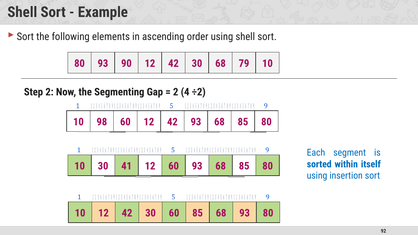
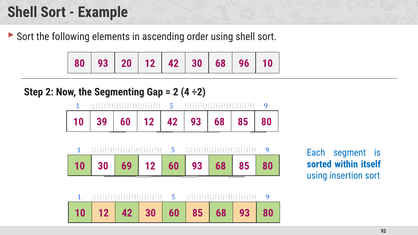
90: 90 -> 20 (126, 63)
79: 79 -> 96 (244, 63)
98: 98 -> 39 (102, 122)
41: 41 -> 69 (127, 166)
